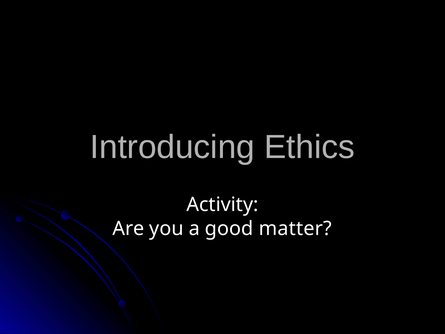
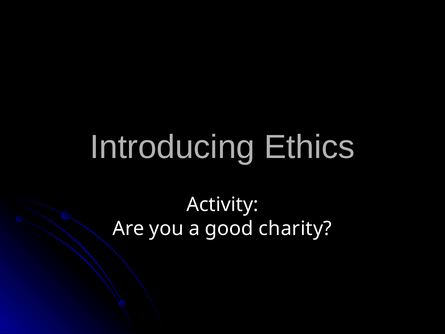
matter: matter -> charity (295, 228)
